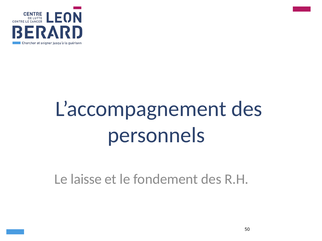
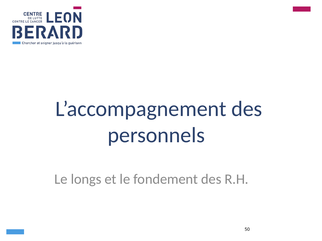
laisse: laisse -> longs (86, 179)
